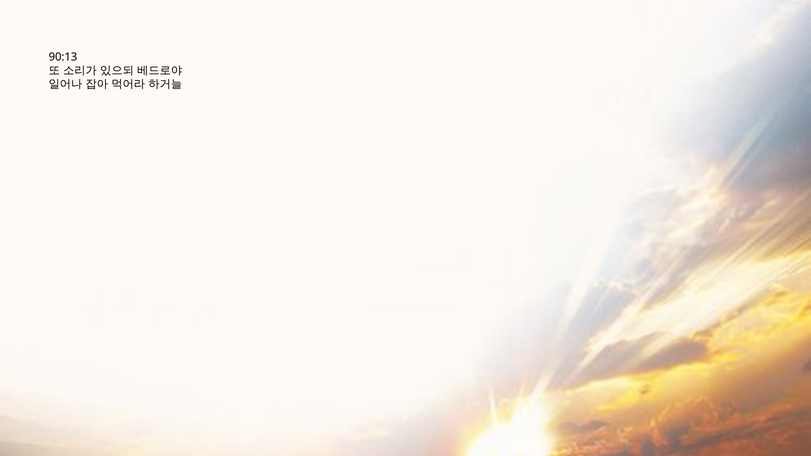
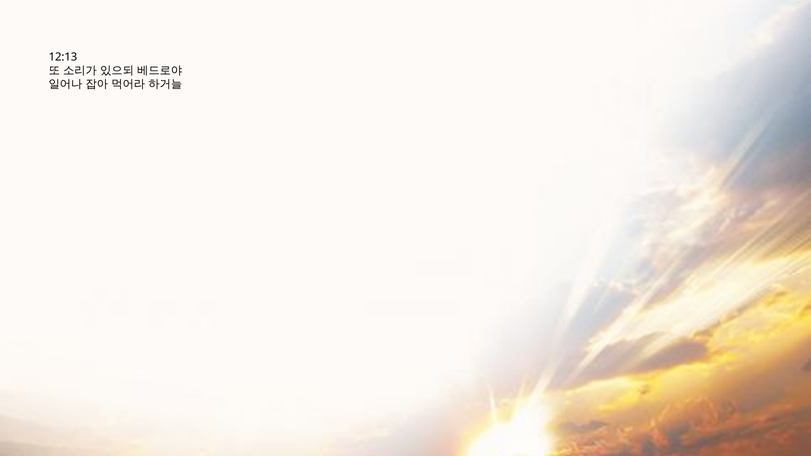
90:13: 90:13 -> 12:13 (63, 57)
